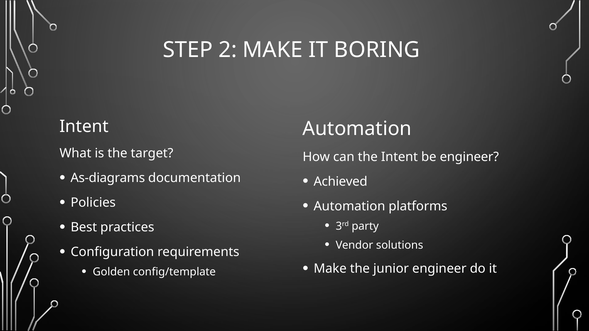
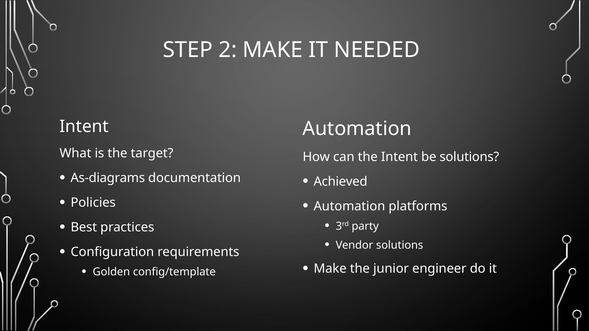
BORING: BORING -> NEEDED (377, 50)
be engineer: engineer -> solutions (469, 157)
